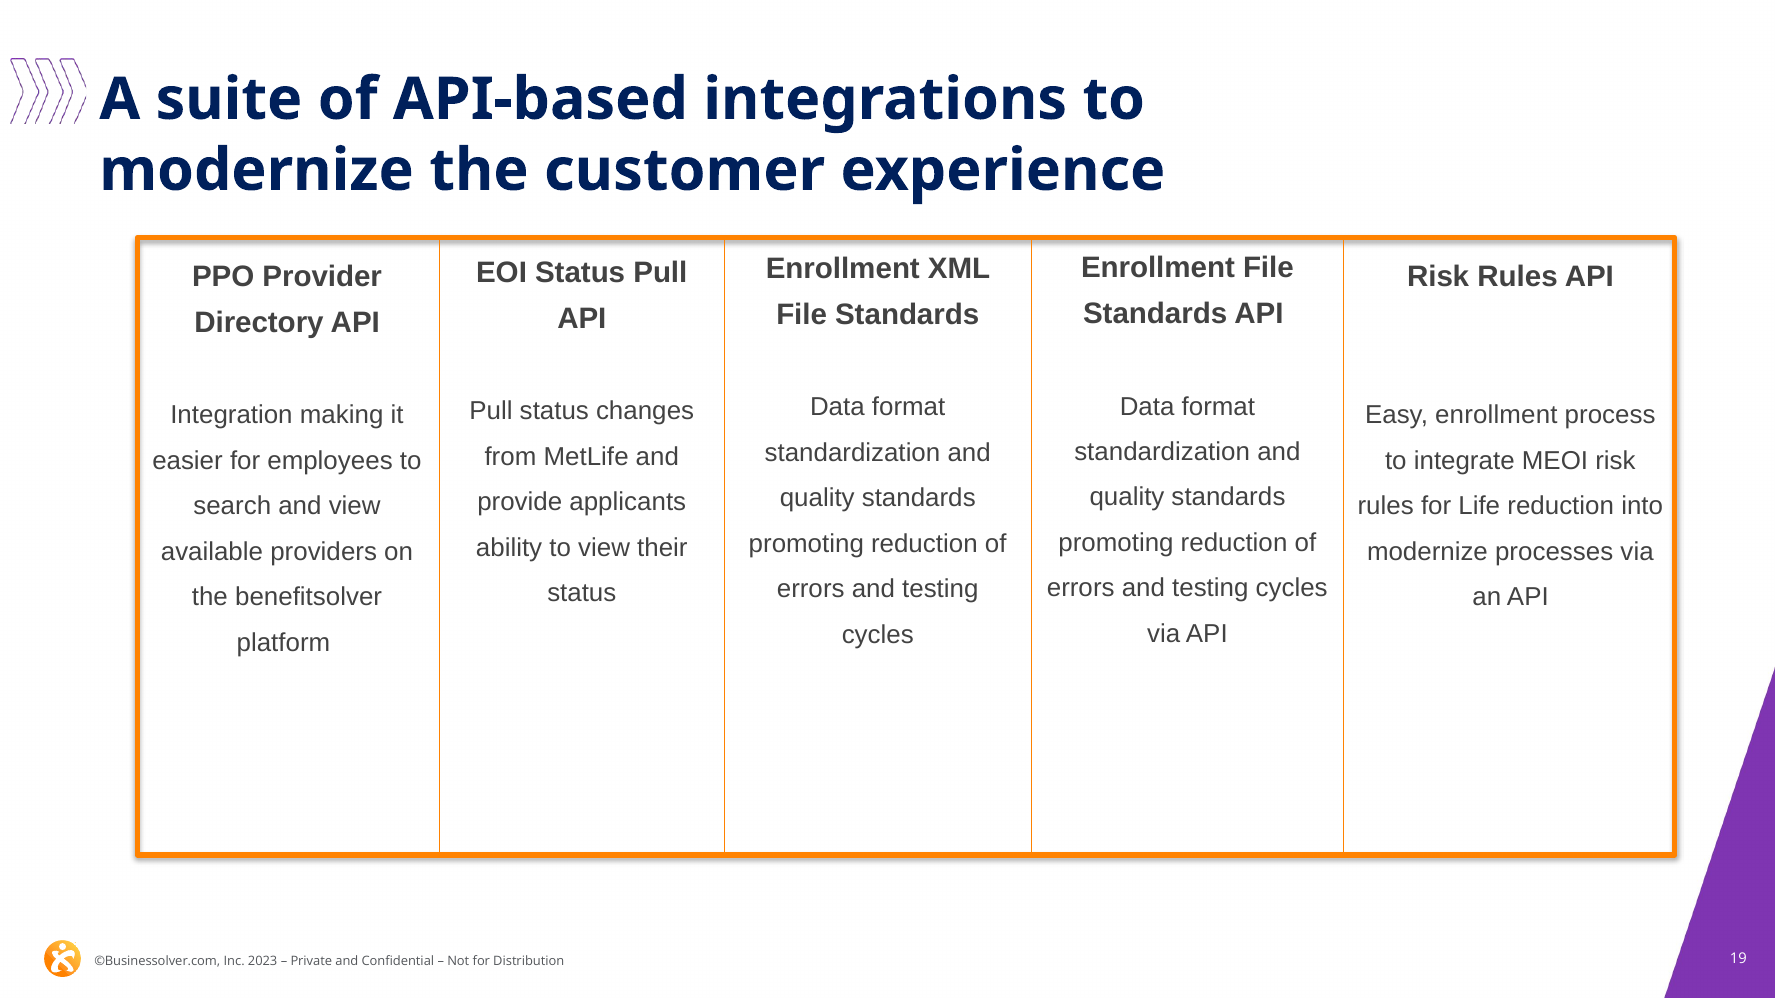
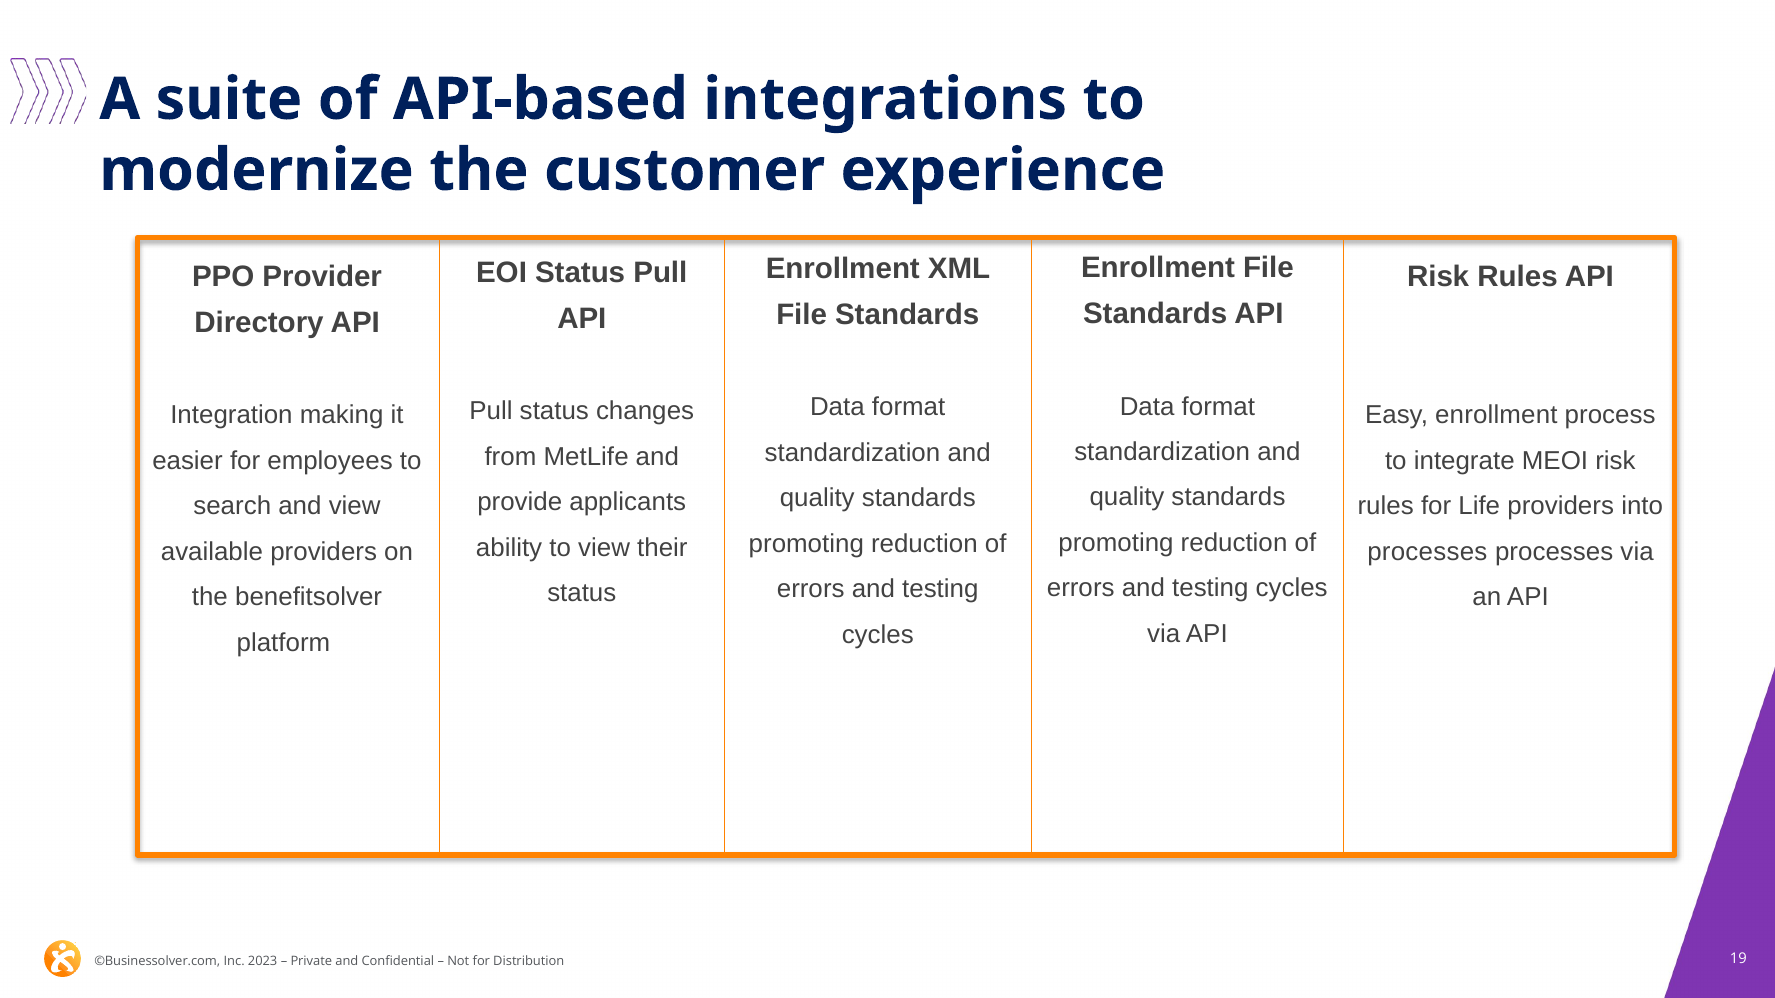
Life reduction: reduction -> providers (1561, 507)
modernize: modernize -> processes (1427, 552)
